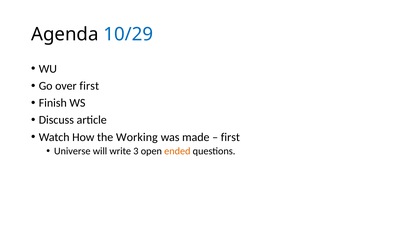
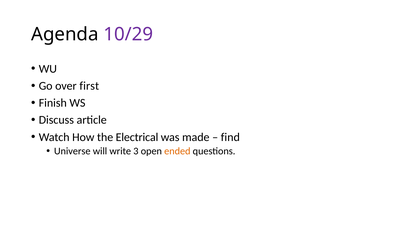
10/29 colour: blue -> purple (128, 34)
Working: Working -> Electrical (137, 137)
first: first -> find (230, 137)
